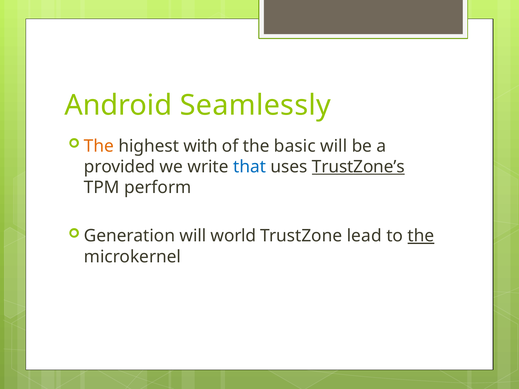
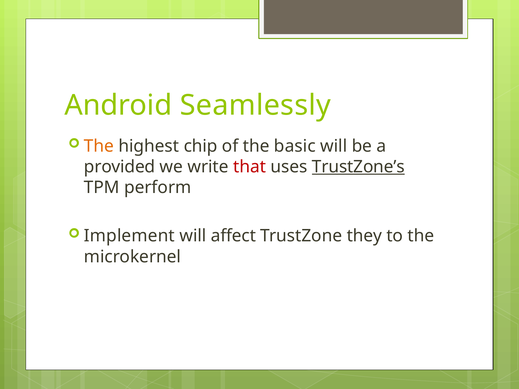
with: with -> chip (201, 146)
that colour: blue -> red (250, 167)
Generation: Generation -> Implement (129, 236)
world: world -> affect (233, 236)
lead: lead -> they (364, 236)
the underline: present -> none (421, 236)
